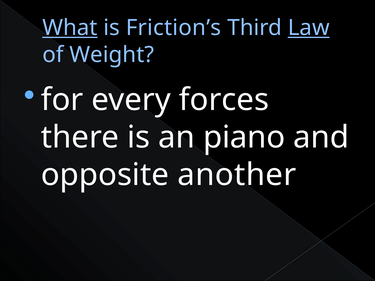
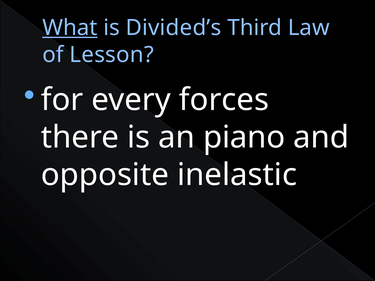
Friction’s: Friction’s -> Divided’s (173, 28)
Law underline: present -> none (309, 28)
Weight: Weight -> Lesson (112, 55)
another: another -> inelastic (237, 175)
